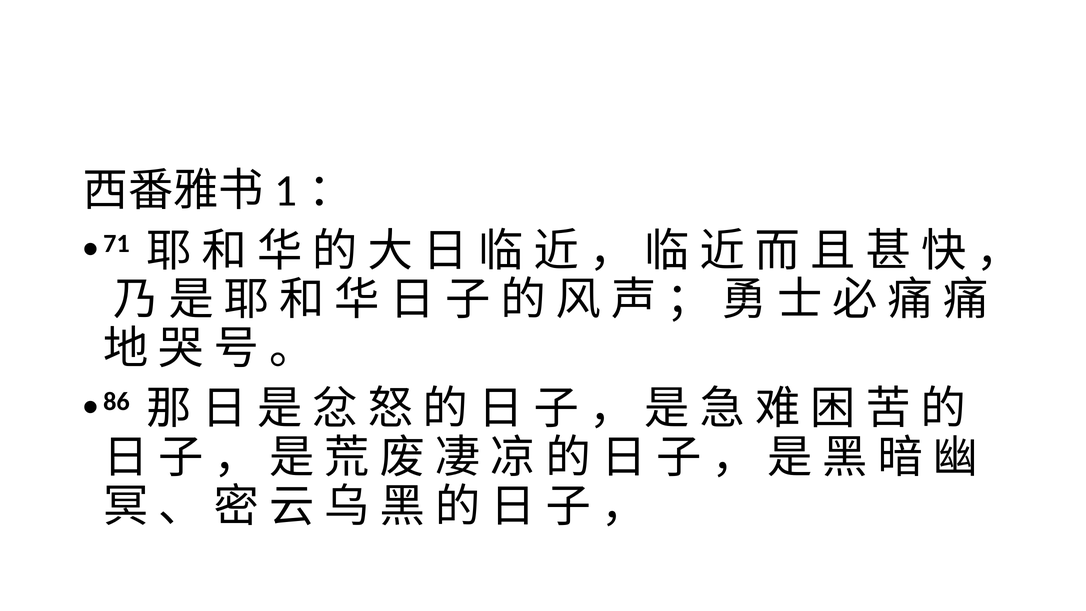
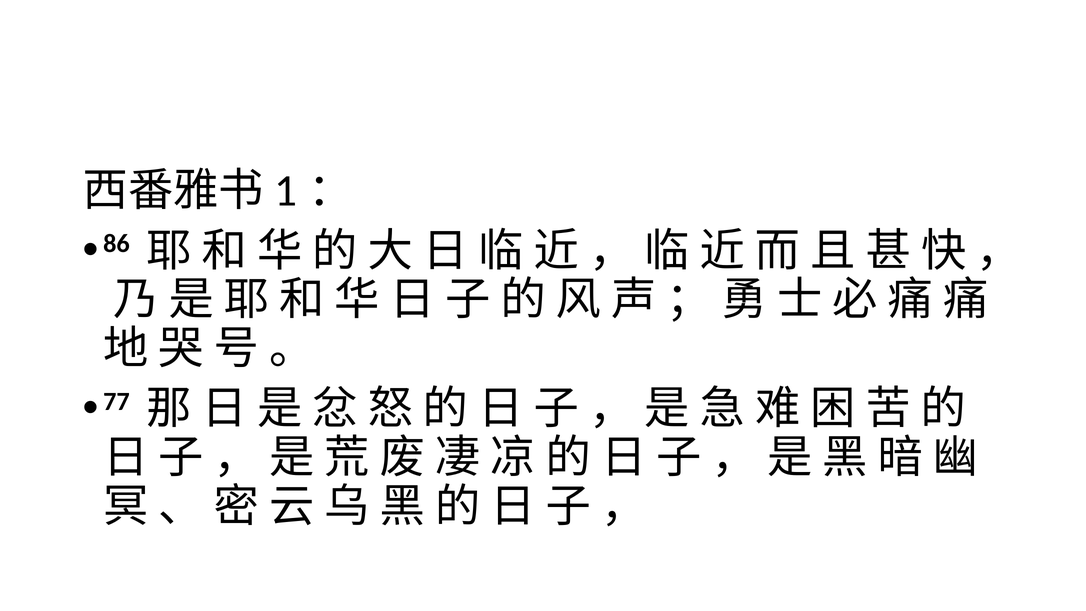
71: 71 -> 86 (116, 244)
86: 86 -> 77 (116, 402)
